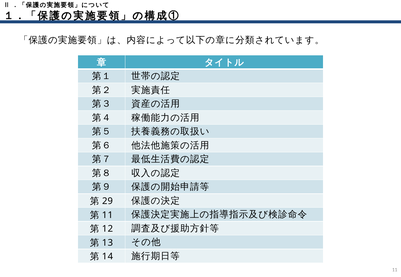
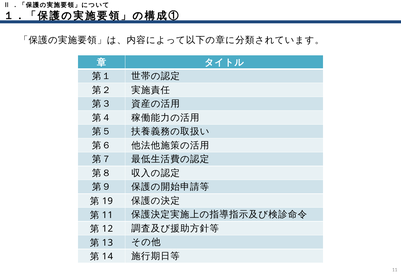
29: 29 -> 19 (107, 202)
